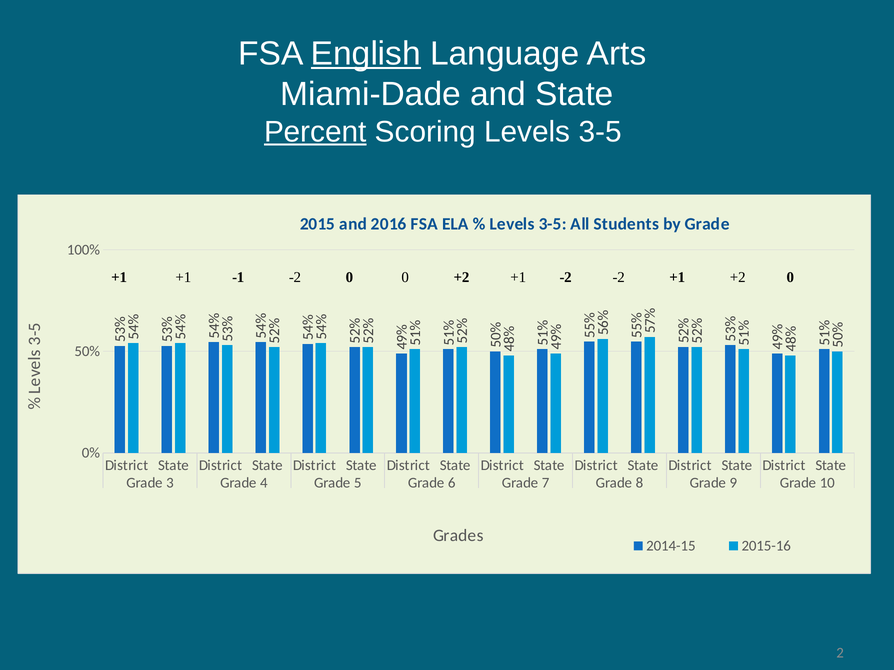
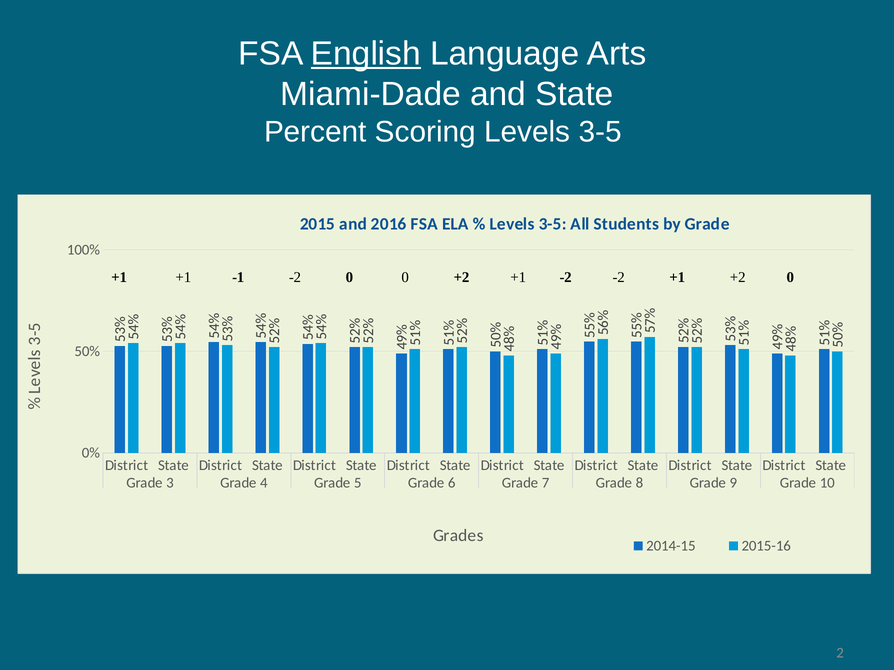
Percent underline: present -> none (315, 132)
